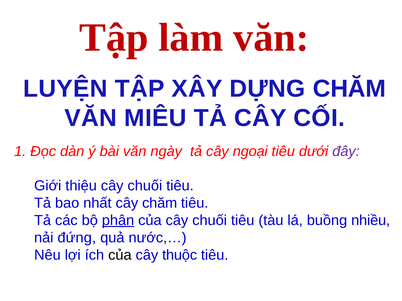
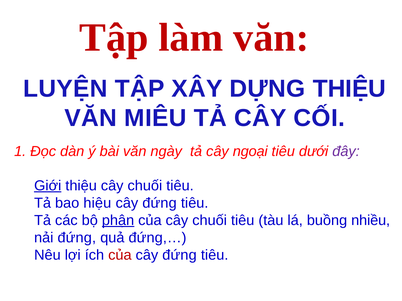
DỰNG CHĂM: CHĂM -> THIỆU (349, 89)
Giới underline: none -> present (48, 186)
nhất: nhất -> hiệu (97, 203)
chăm: chăm -> đứng (160, 203)
nước,…: nước,… -> đứng,… (157, 238)
của colour: black -> red (120, 256)
thuộc: thuộc -> đứng (179, 256)
